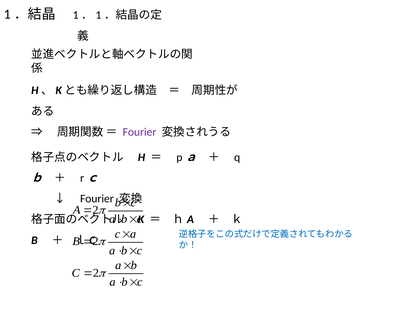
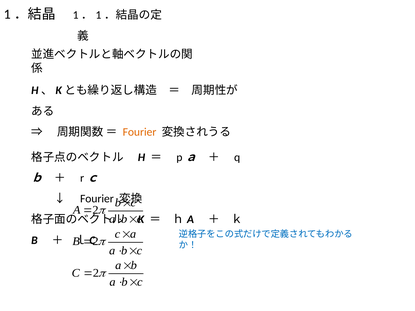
Fourier colour: purple -> orange (140, 132)
